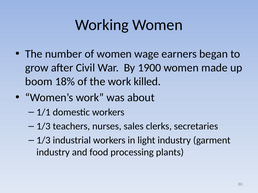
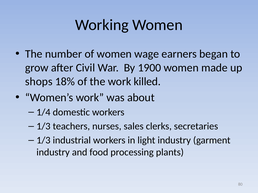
boom: boom -> shops (39, 82)
1/1: 1/1 -> 1/4 (43, 113)
